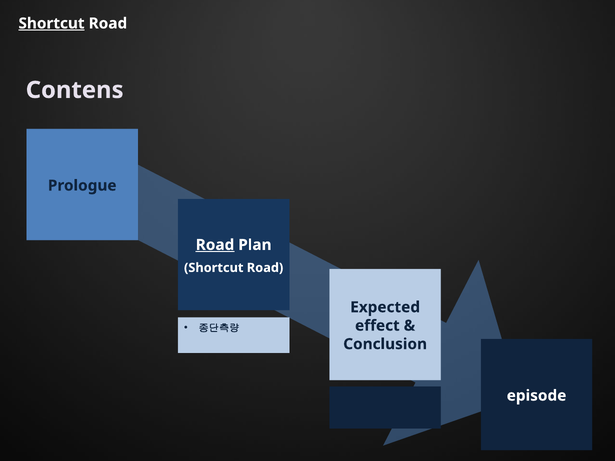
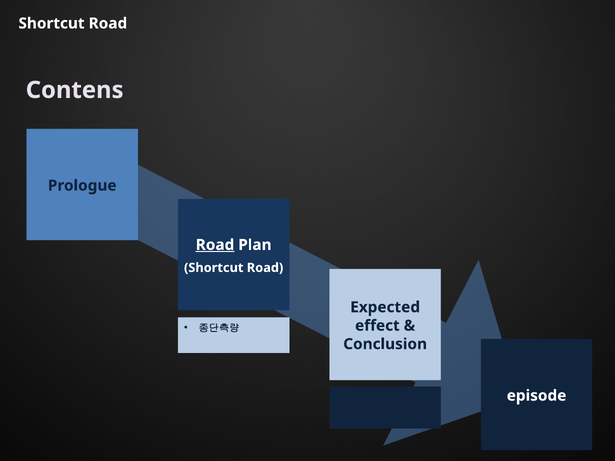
Shortcut underline: present -> none (51, 23)
